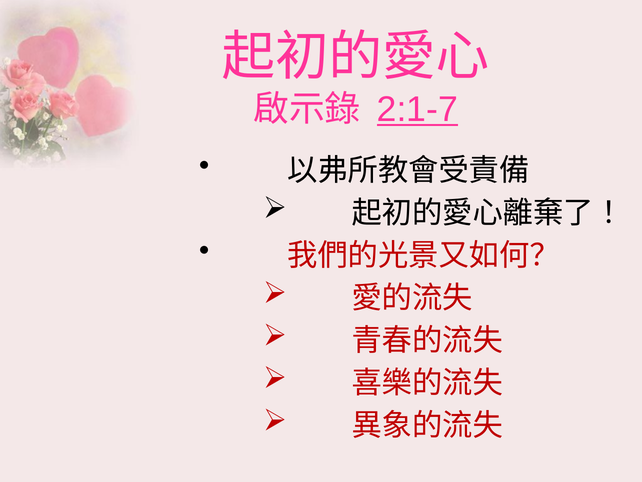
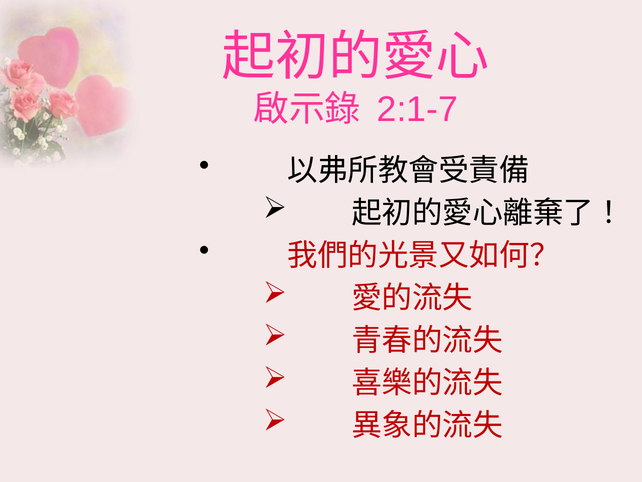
2:1-7 underline: present -> none (417, 110)
